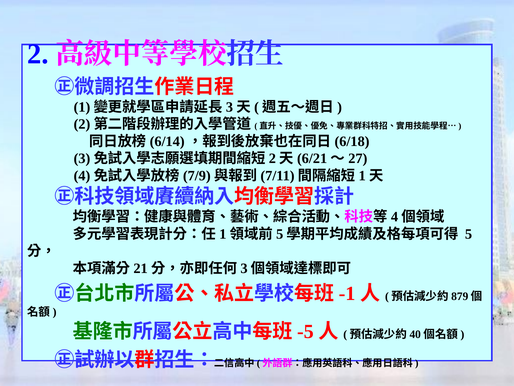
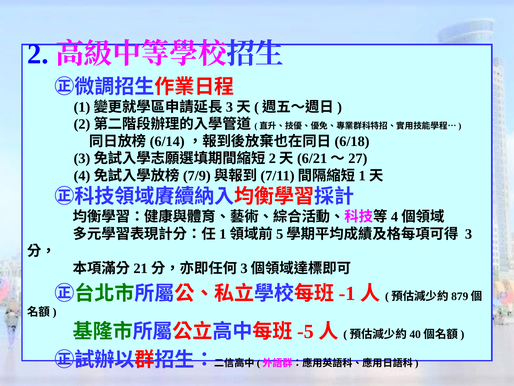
5: 5 -> 3 (468, 234)
